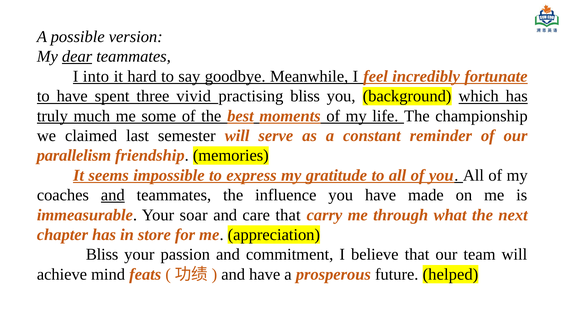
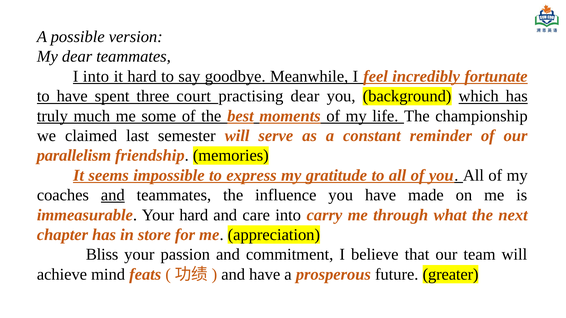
dear underline: present -> none (77, 57)
vivid: vivid -> court (194, 96)
practising bliss: bliss -> dear (305, 96)
Your soar: soar -> hard (194, 215)
care that: that -> into (288, 215)
helped: helped -> greater (451, 275)
